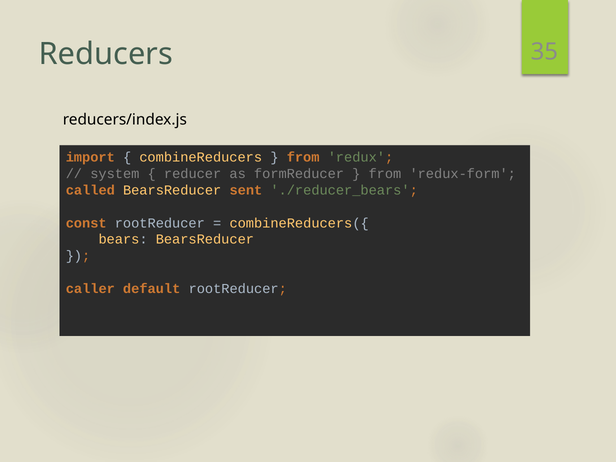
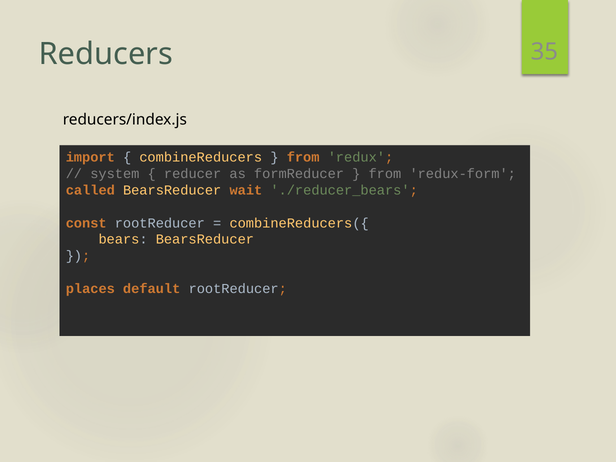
sent: sent -> wait (246, 190)
caller: caller -> places (90, 289)
